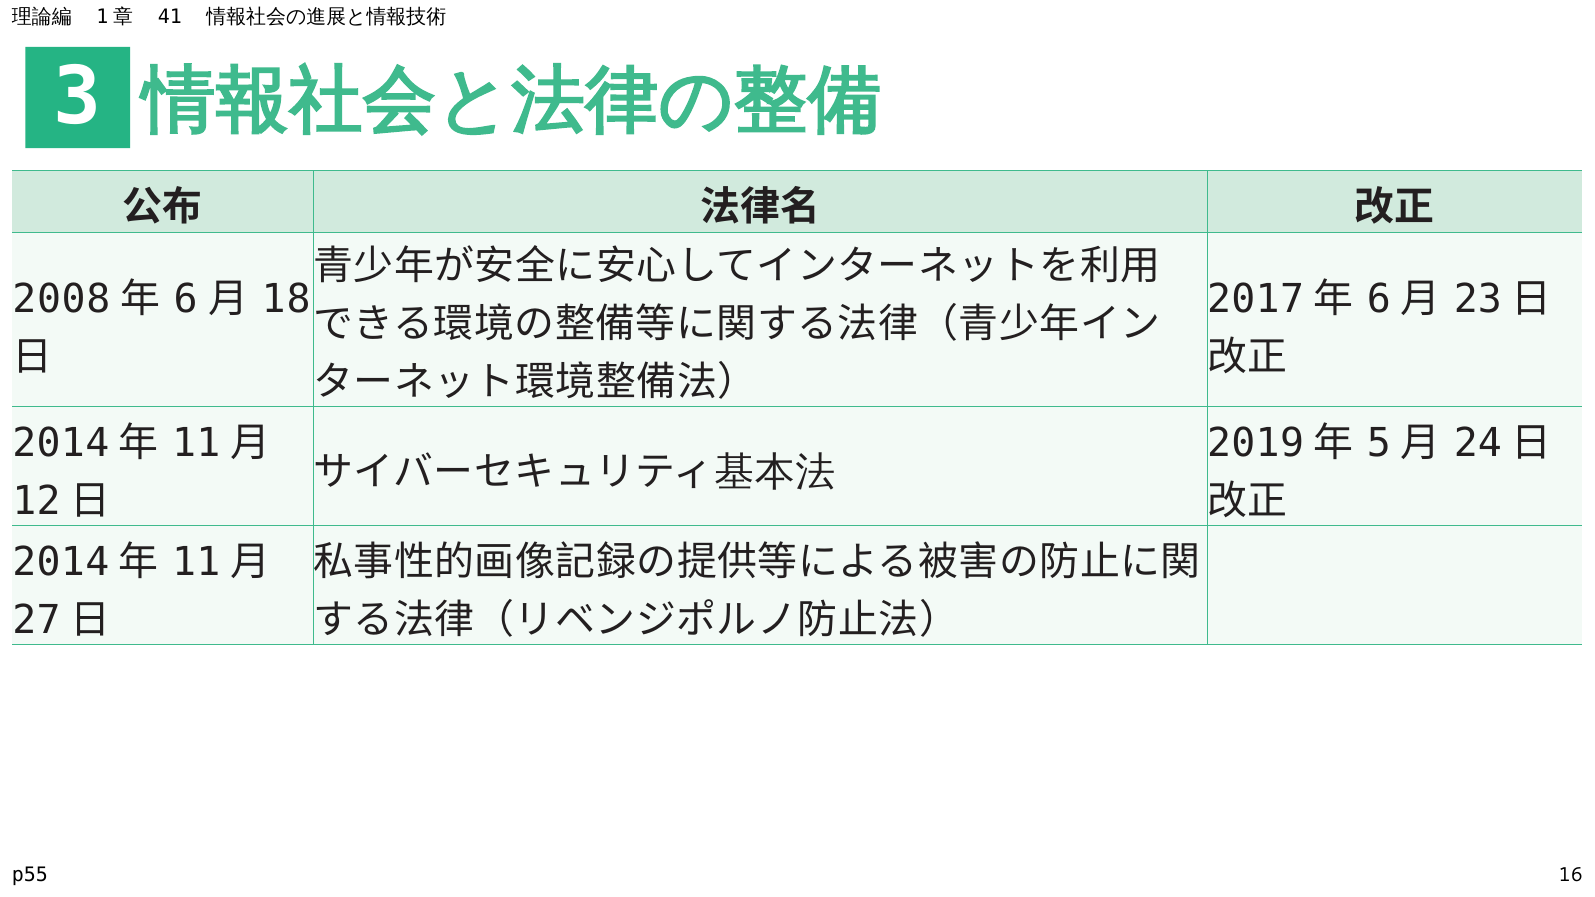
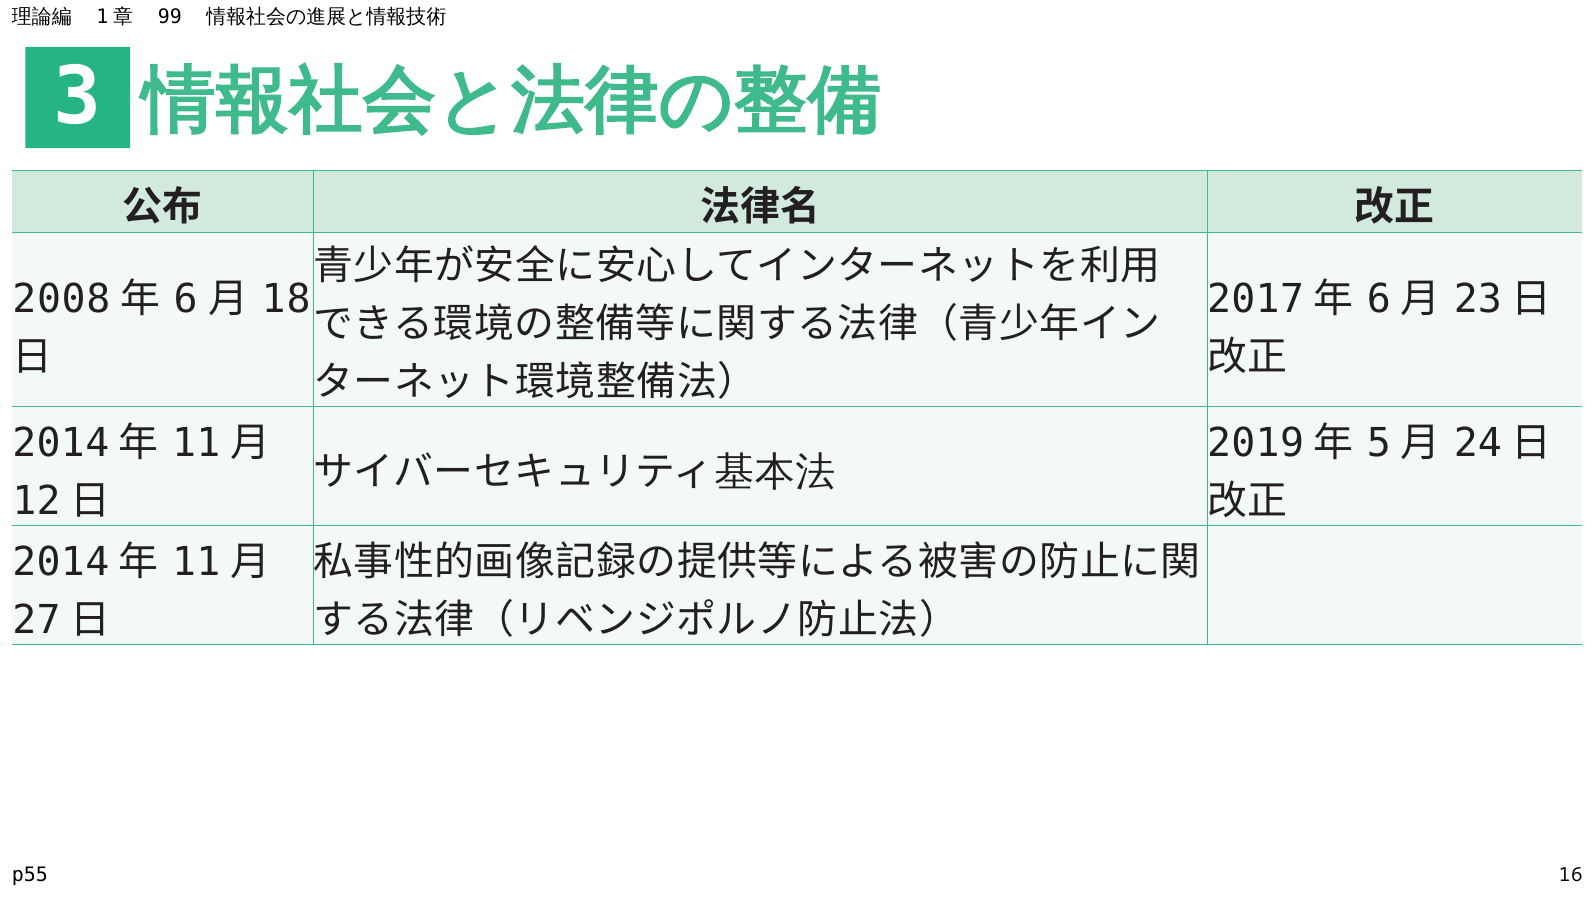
41: 41 -> 99 (170, 17)
